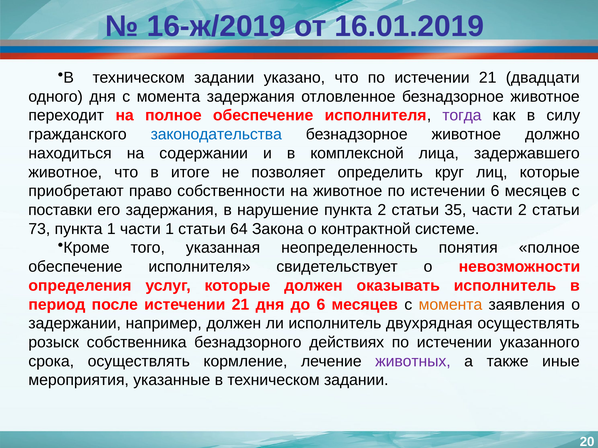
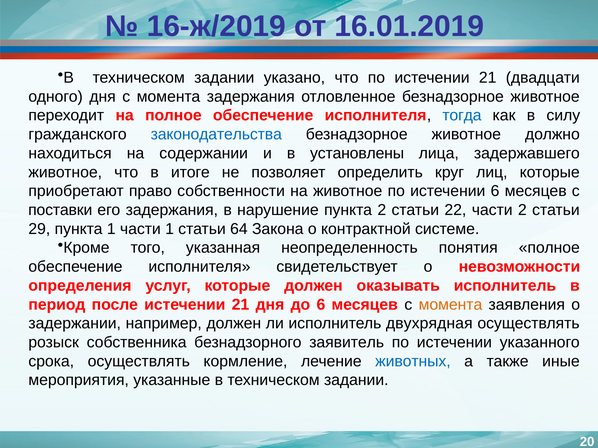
тогда colour: purple -> blue (462, 116)
комплексной: комплексной -> установлены (357, 153)
35: 35 -> 22 (455, 210)
73: 73 -> 29 (39, 229)
действиях: действиях -> заявитель (347, 343)
животных colour: purple -> blue (413, 362)
